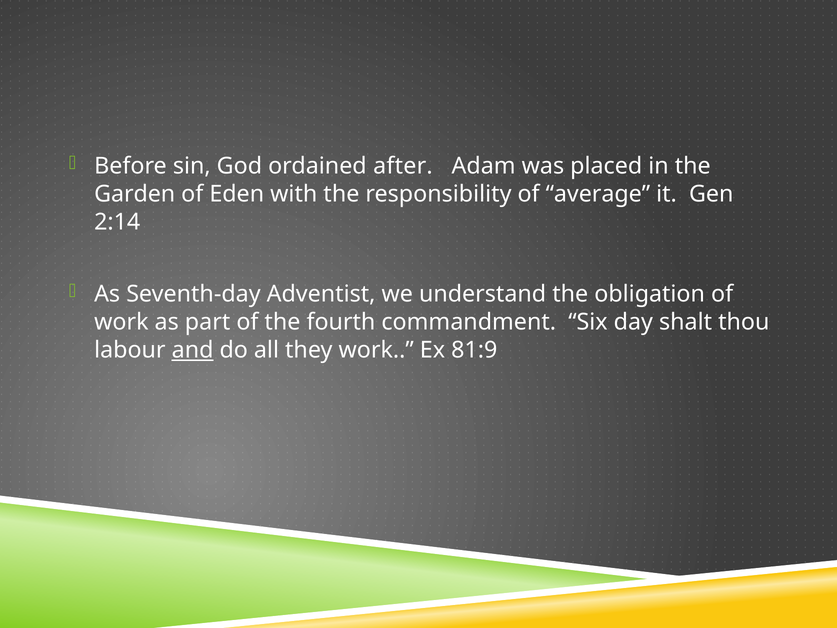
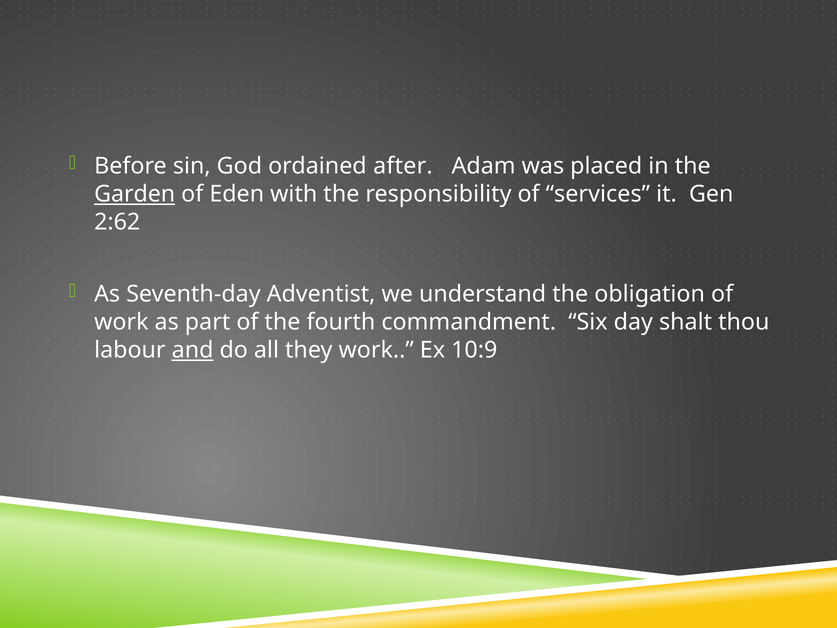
Garden underline: none -> present (135, 194)
average: average -> services (598, 194)
2:14: 2:14 -> 2:62 (117, 222)
81:9: 81:9 -> 10:9 (474, 350)
